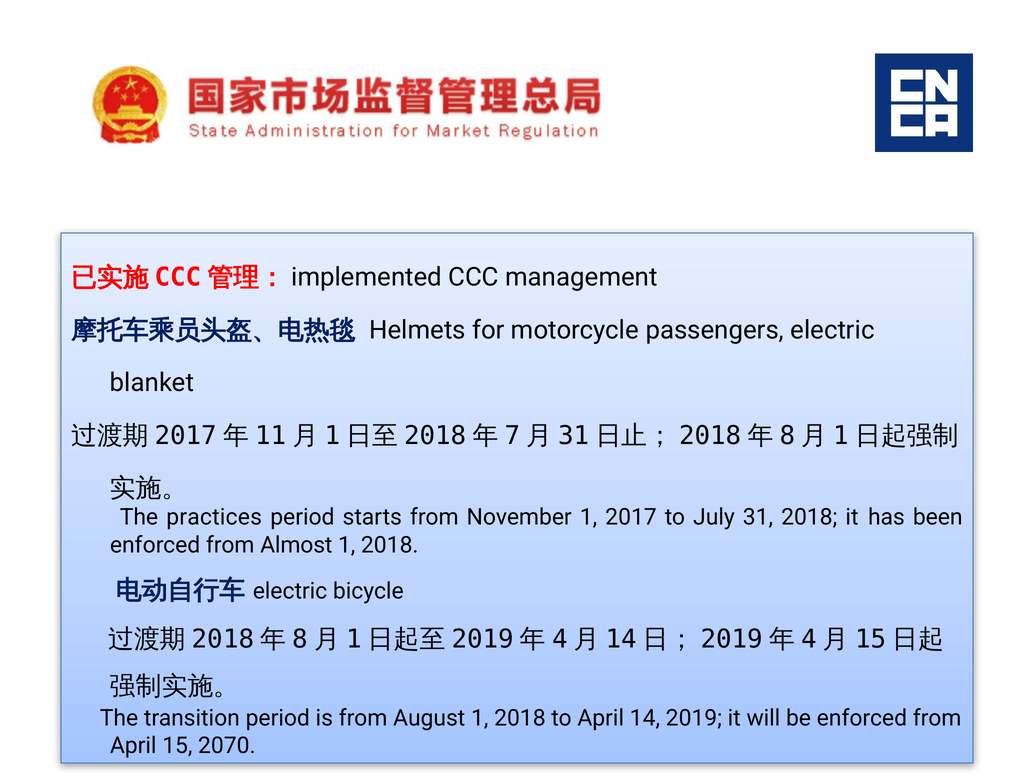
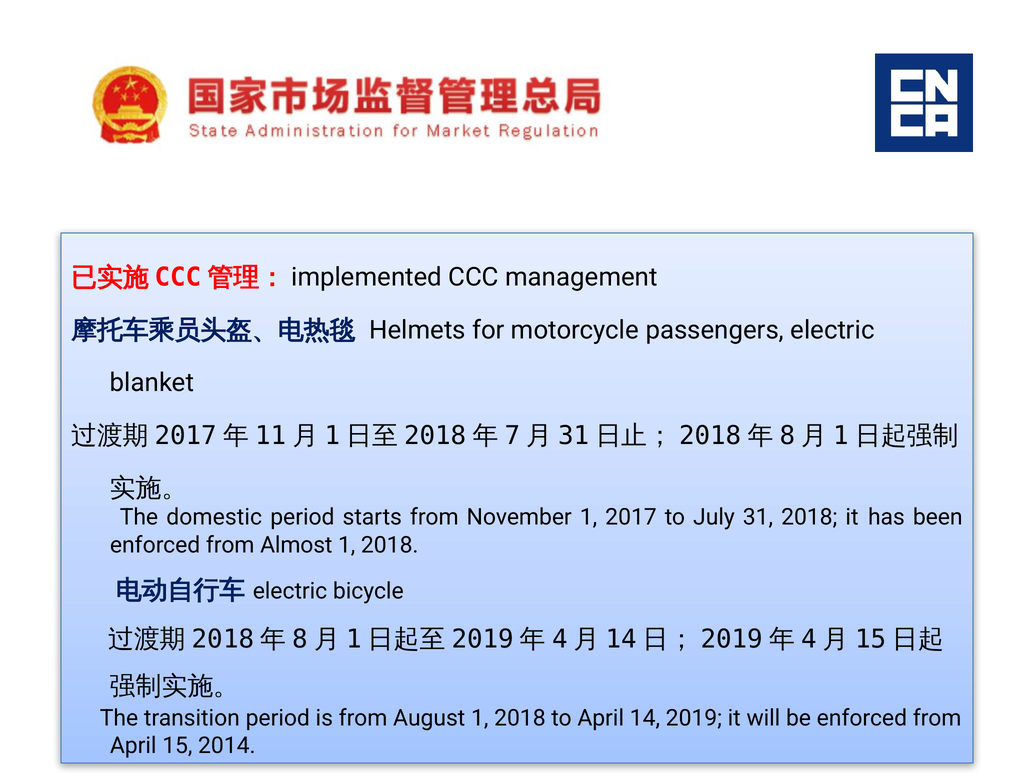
practices: practices -> domestic (214, 517)
2070: 2070 -> 2014 (227, 745)
